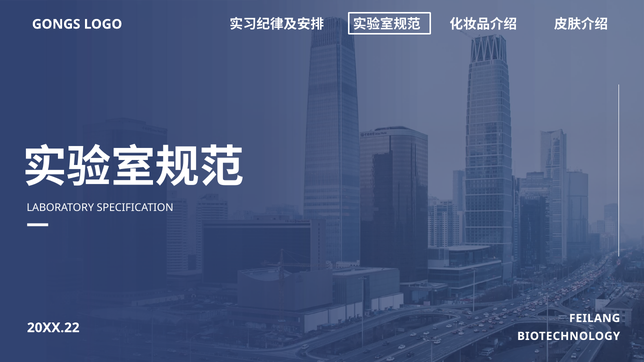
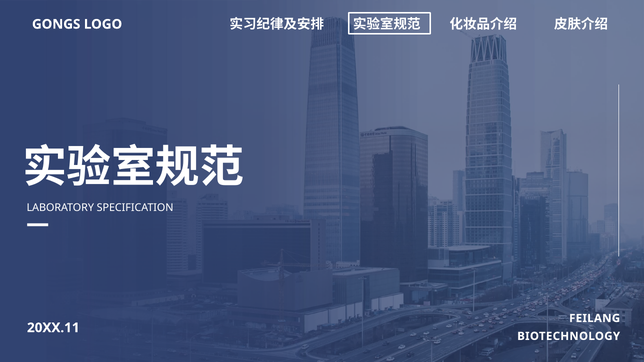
20XX.22: 20XX.22 -> 20XX.11 (53, 328)
